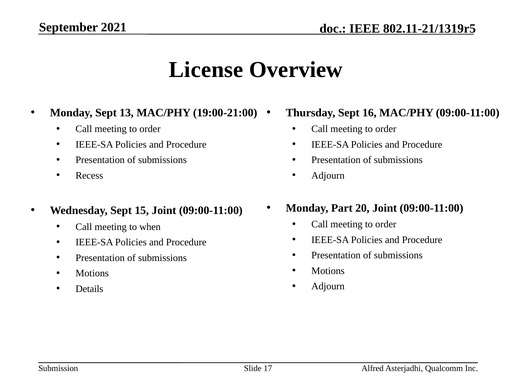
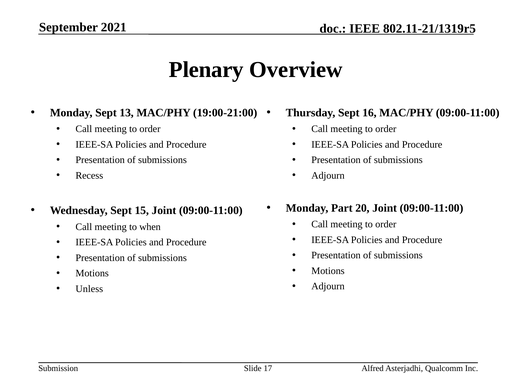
License: License -> Plenary (206, 70)
Details: Details -> Unless (89, 289)
